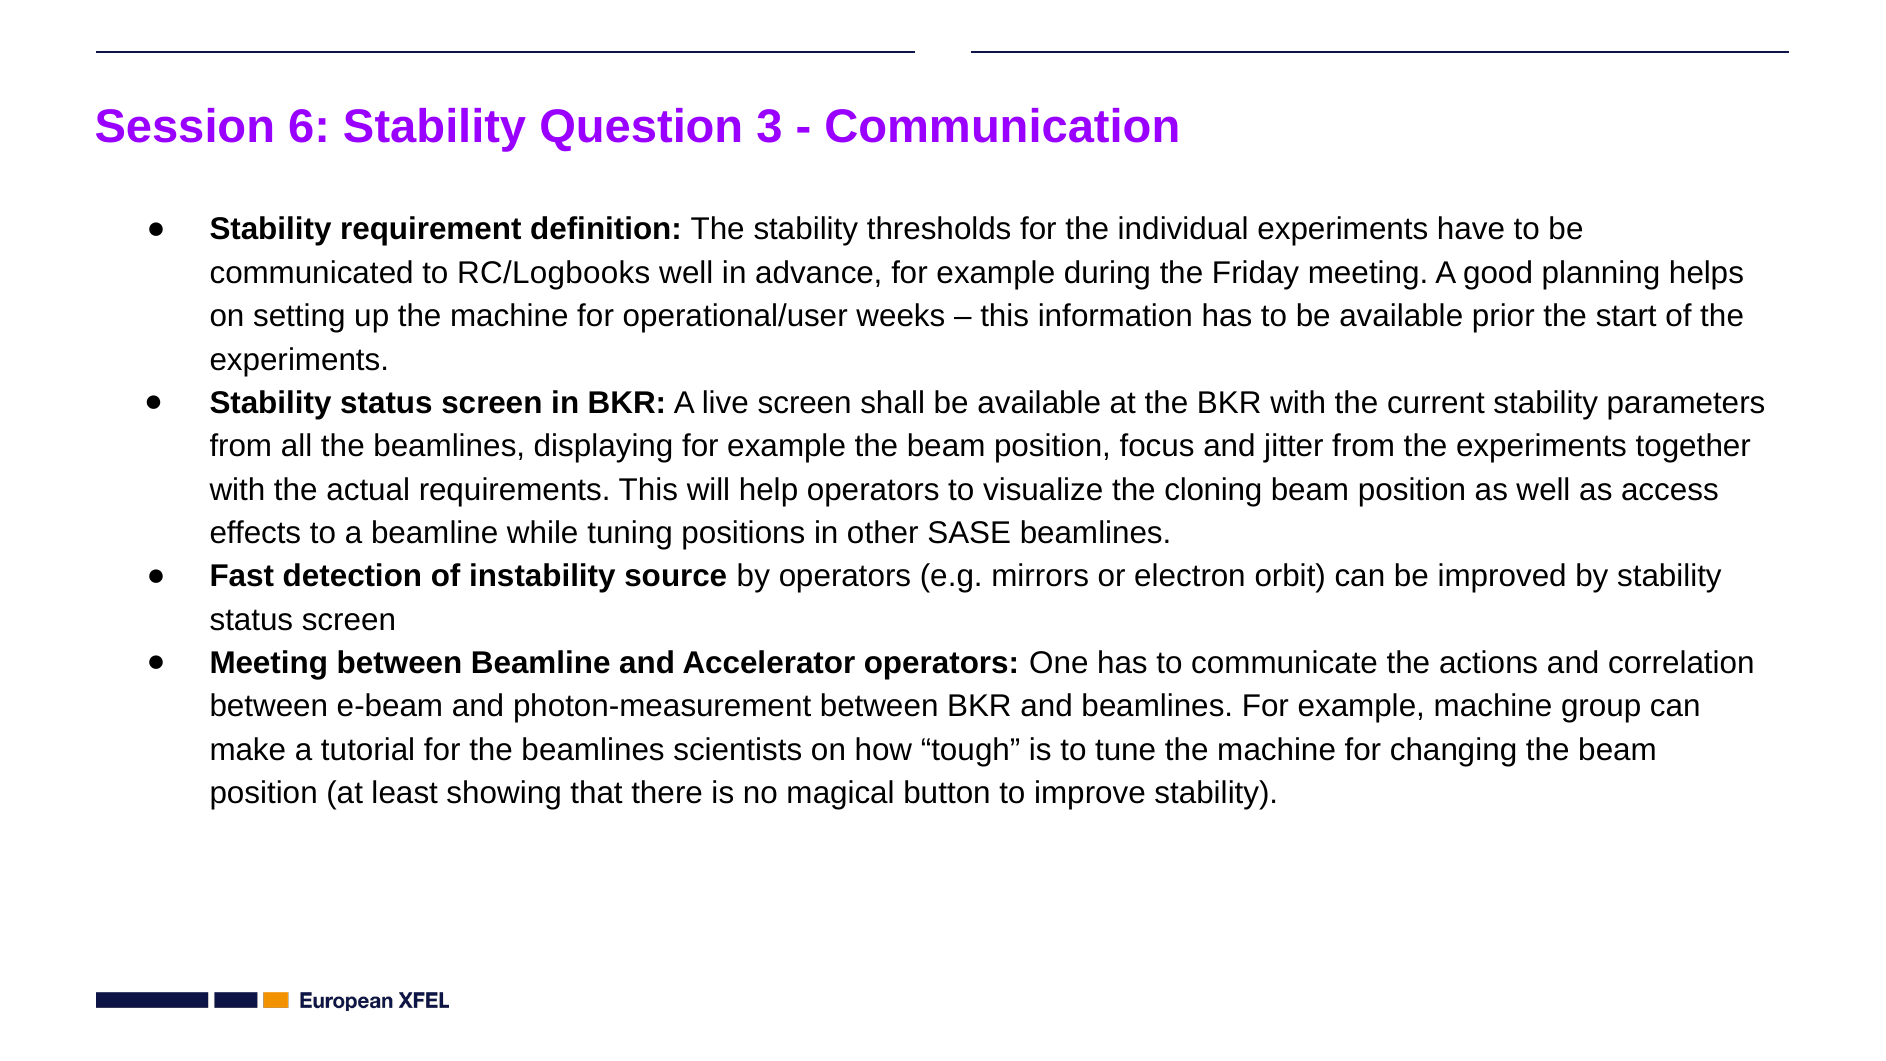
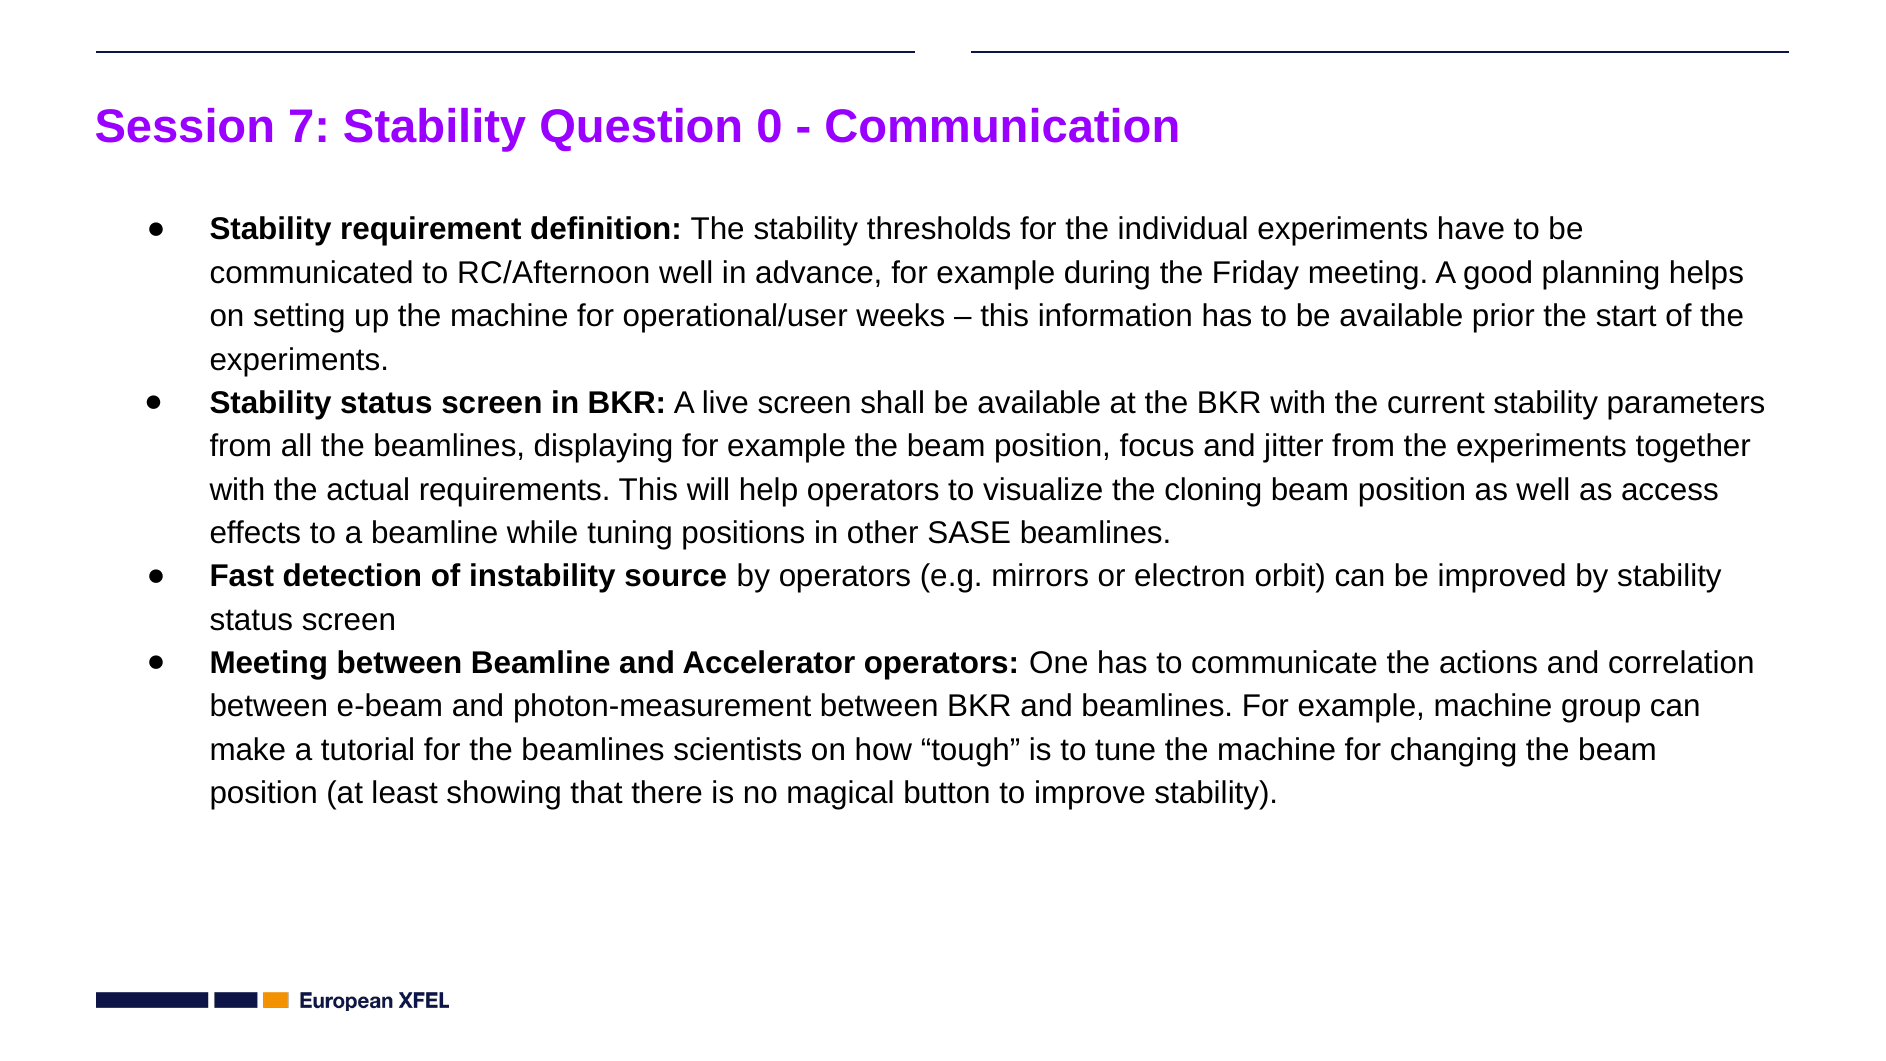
6: 6 -> 7 (309, 127)
3: 3 -> 0 (769, 127)
RC/Logbooks: RC/Logbooks -> RC/Afternoon (554, 273)
